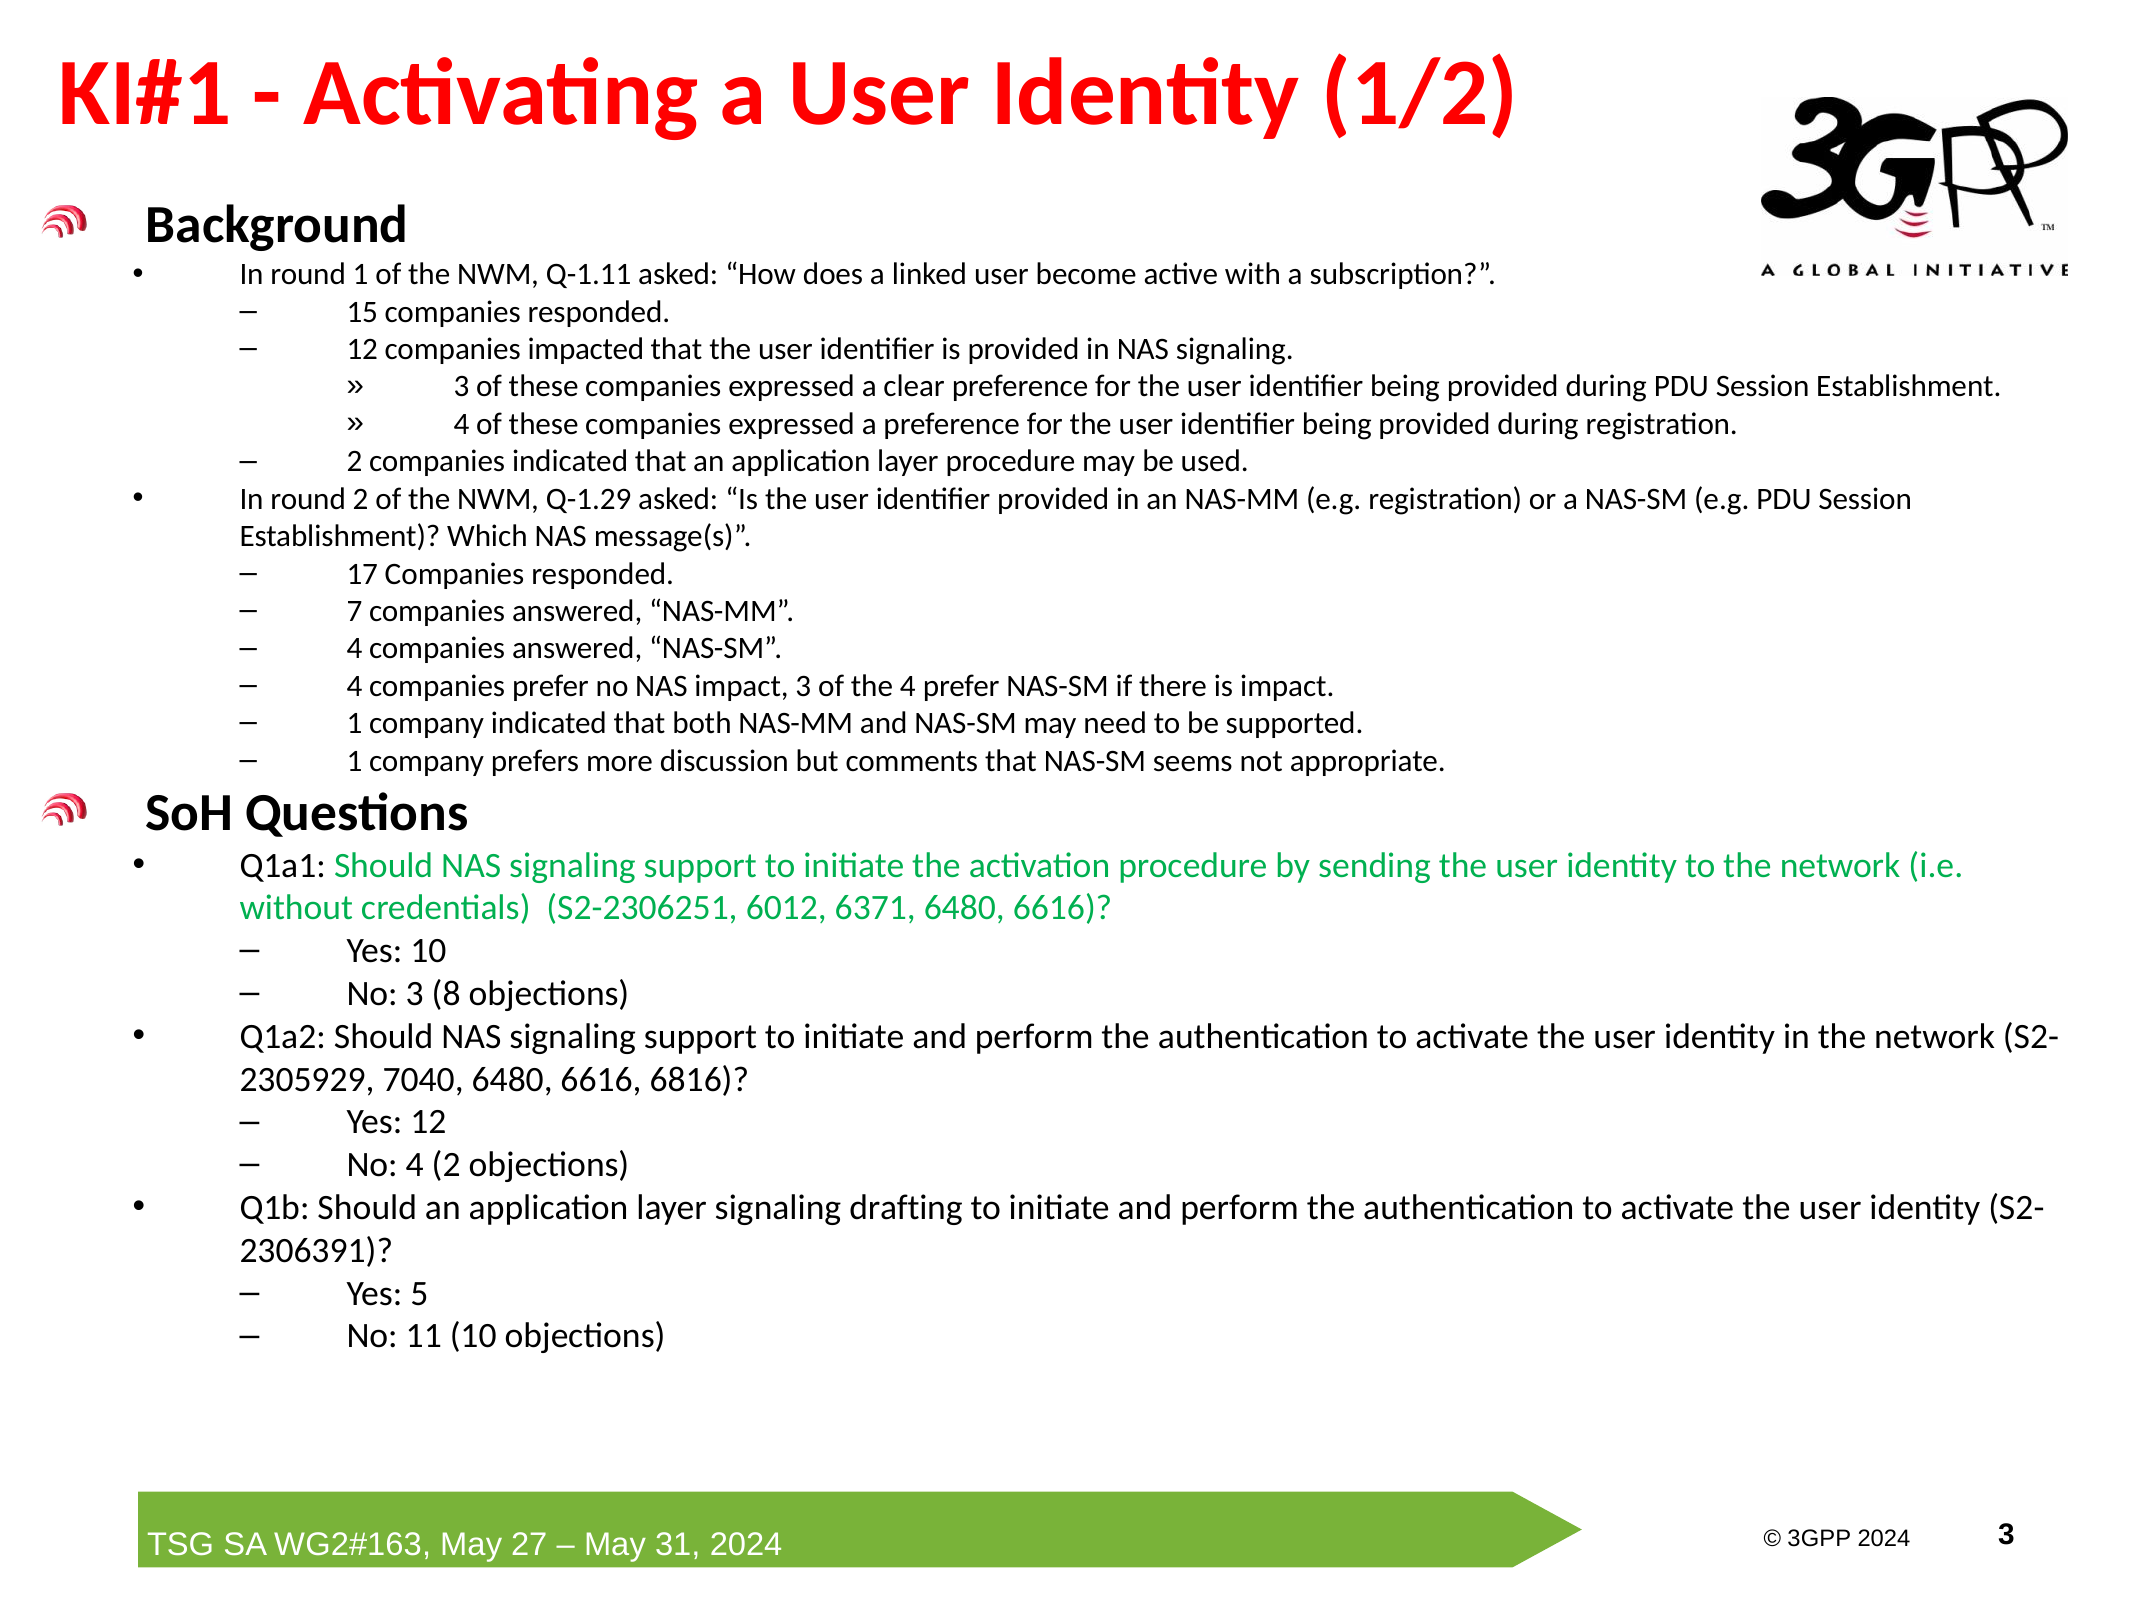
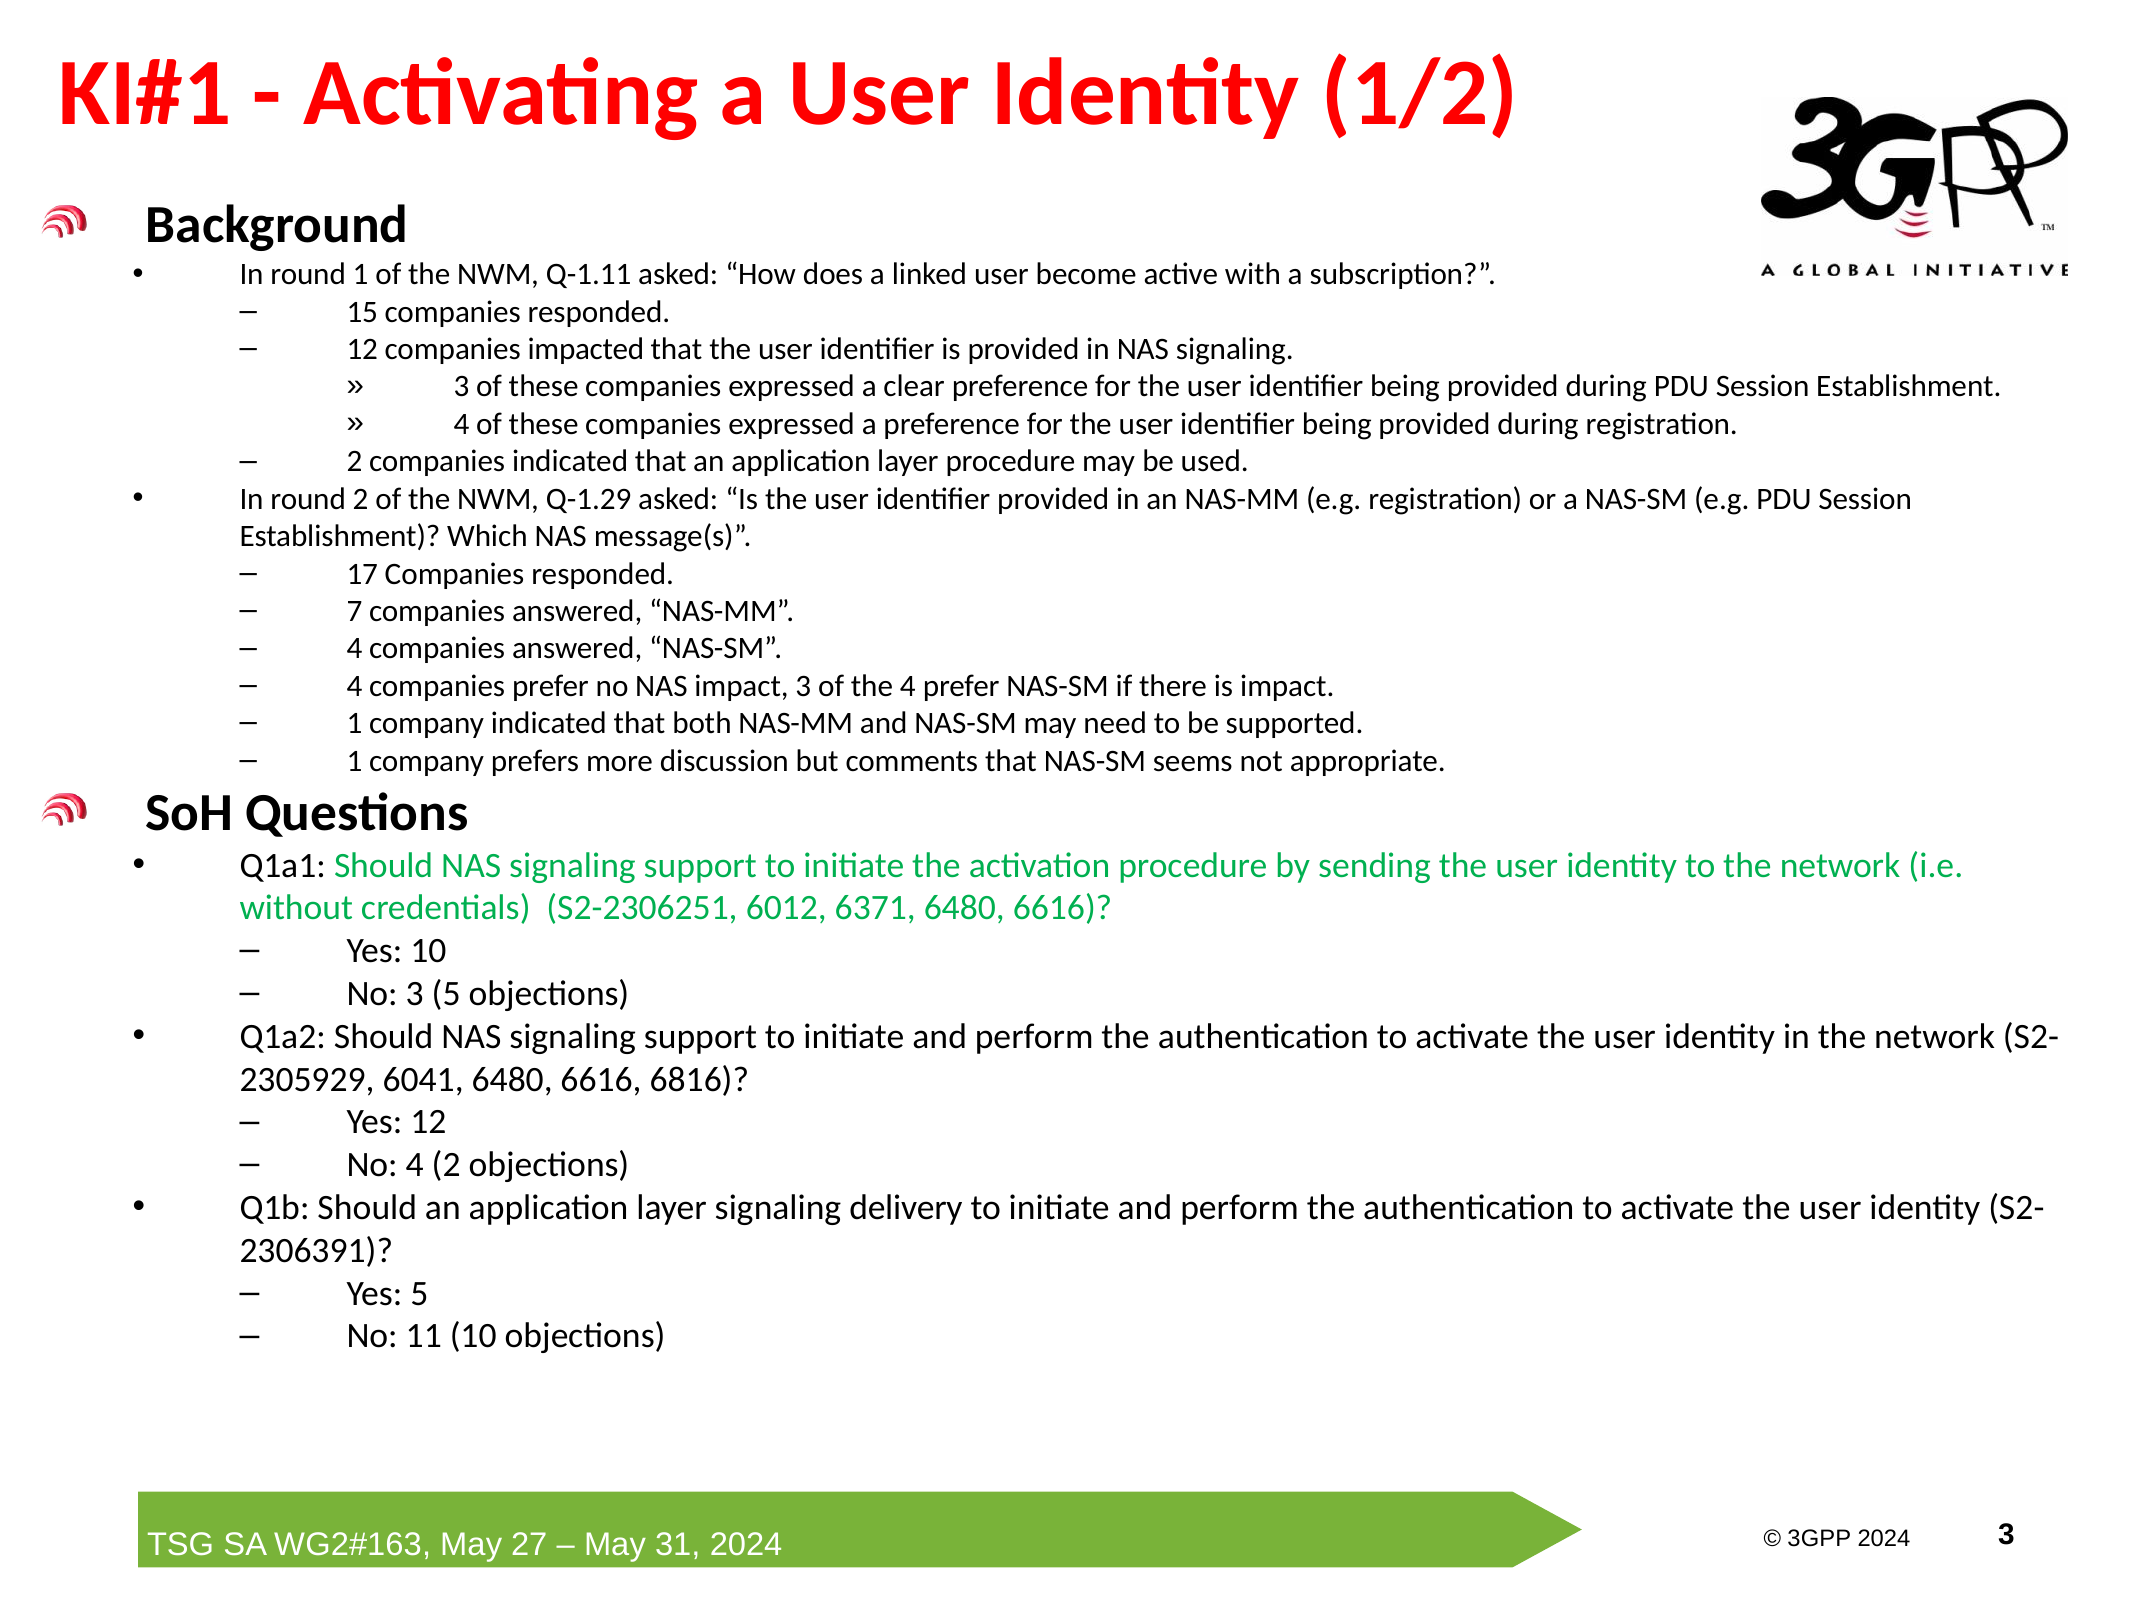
3 8: 8 -> 5 (446, 994)
7040: 7040 -> 6041 (423, 1079)
drafting: drafting -> delivery (906, 1208)
